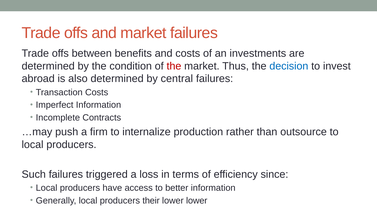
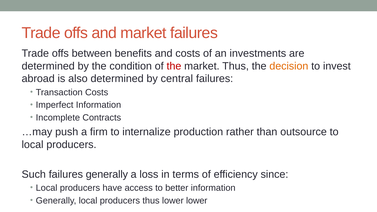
decision colour: blue -> orange (289, 66)
failures triggered: triggered -> generally (107, 174)
producers their: their -> thus (151, 201)
